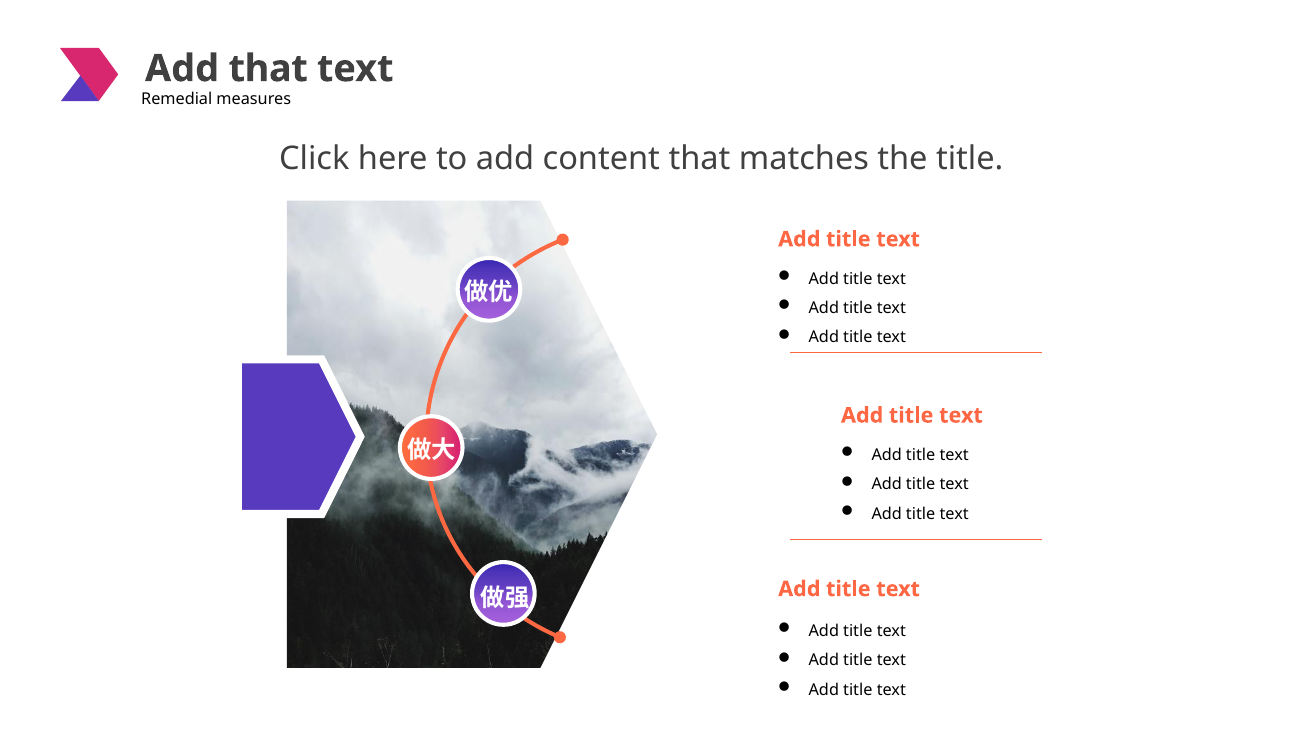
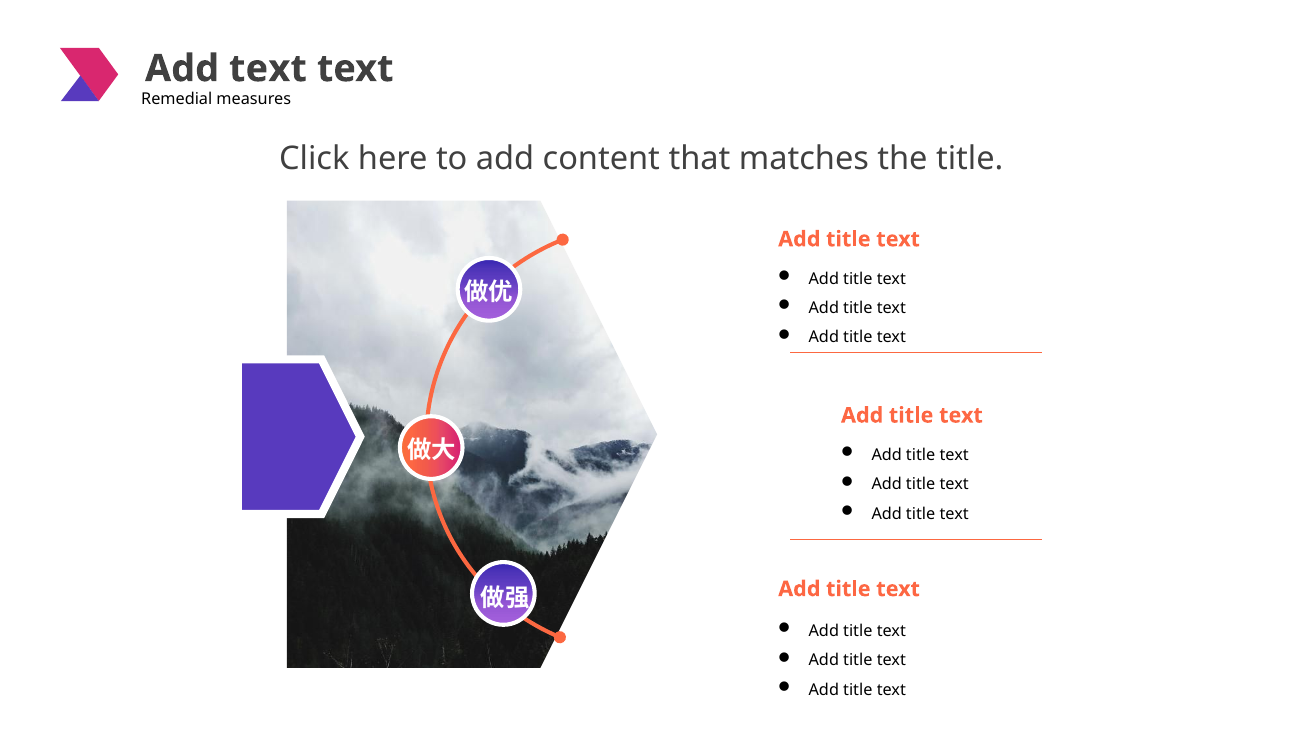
Add that: that -> text (268, 69)
